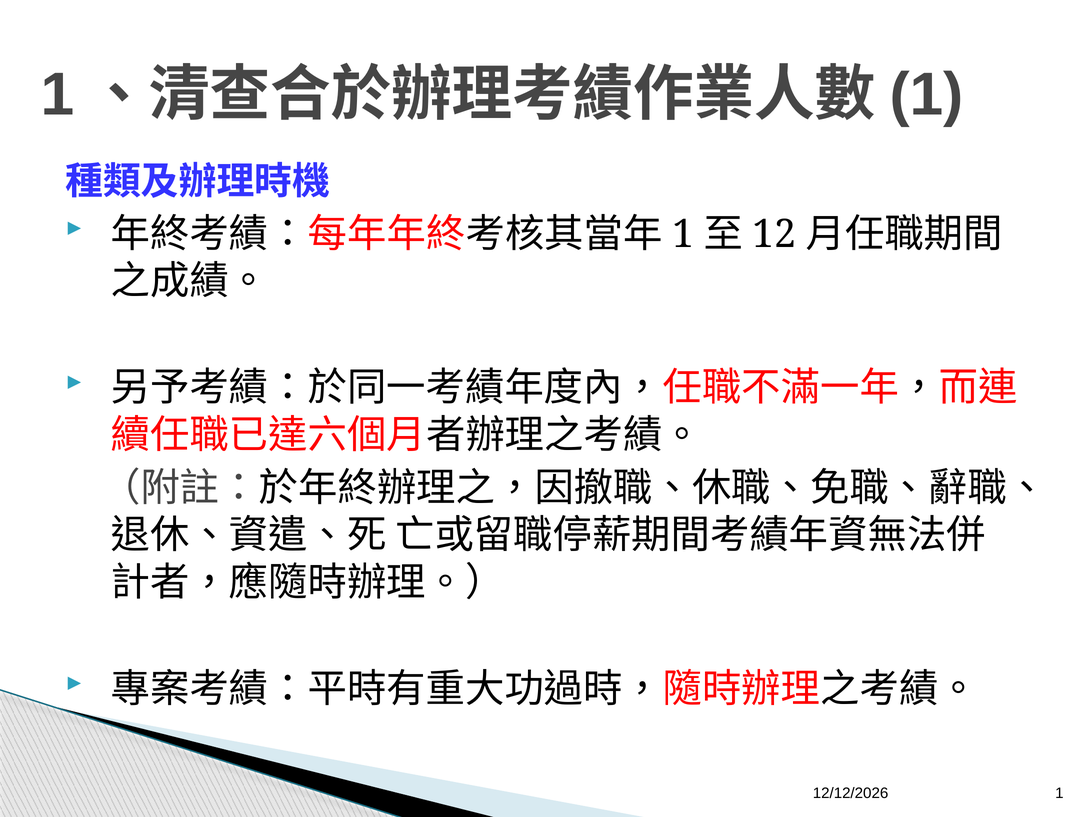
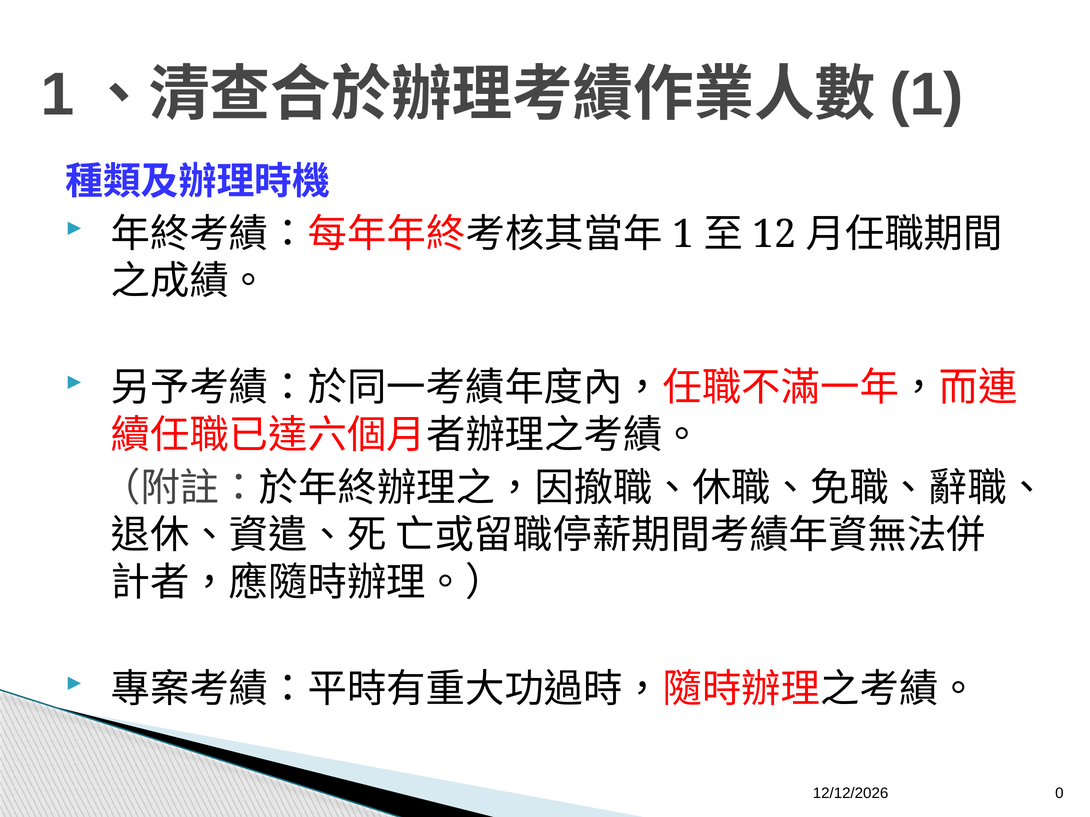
1: 1 -> 0 (1059, 794)
